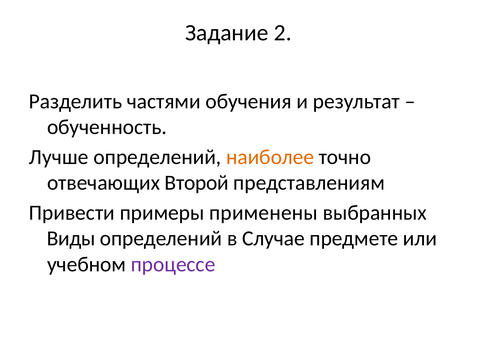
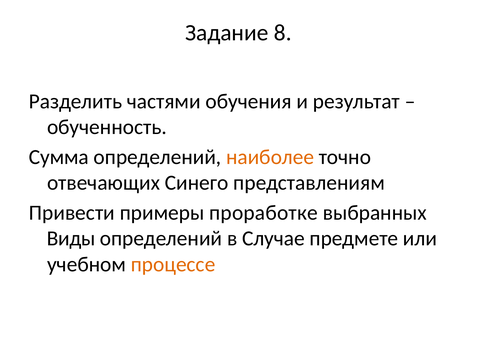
2: 2 -> 8 (283, 33)
Лучше: Лучше -> Сумма (59, 157)
Второй: Второй -> Синего (197, 183)
применены: применены -> проработке (264, 213)
процессе colour: purple -> orange (173, 264)
